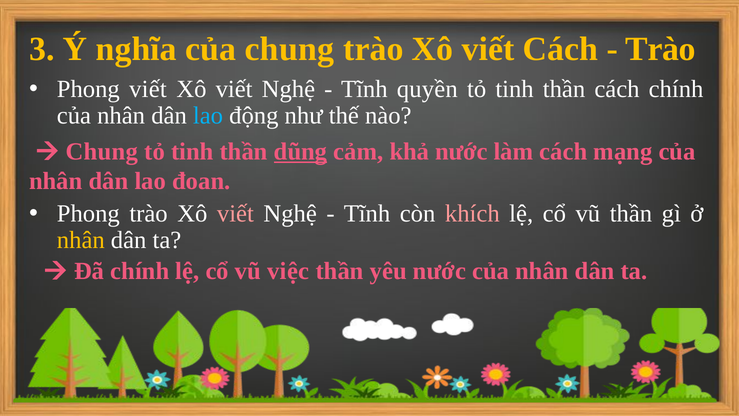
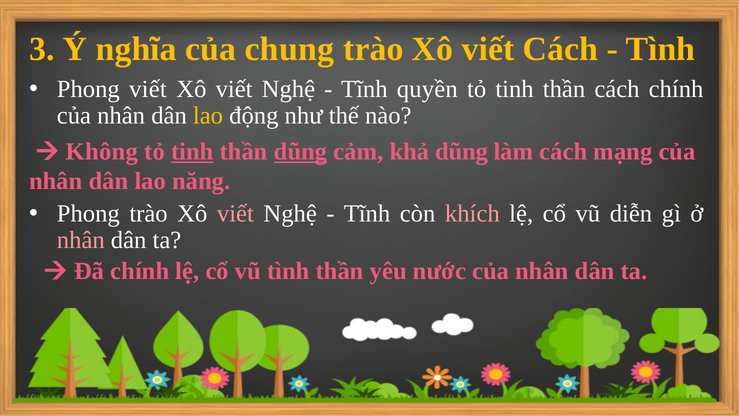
Trào: Trào -> Tình (661, 49)
lao colour: light blue -> yellow (208, 115)
Chung: Chung -> Không (102, 151)
tinh underline: none -> present (192, 151)
khả nước: nước -> dũng (462, 151)
đoan: đoan -> năng (201, 181)
vũ thần: thần -> diễn (631, 213)
nhân colour: yellow -> pink (81, 240)
vũ việc: việc -> tình (288, 271)
